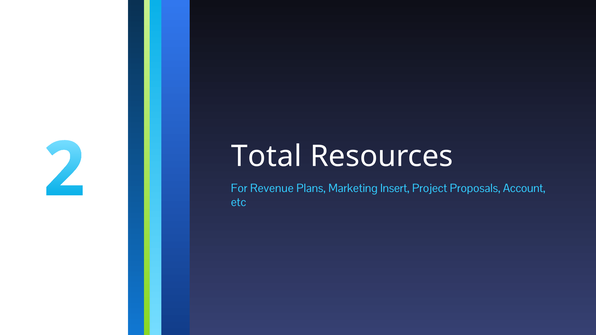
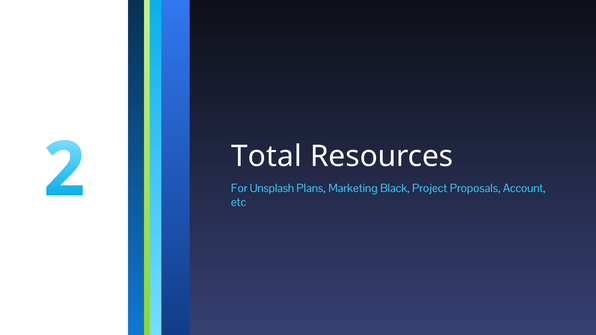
Revenue: Revenue -> Unsplash (272, 188)
Insert: Insert -> Black (395, 188)
